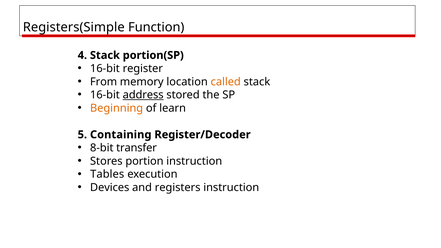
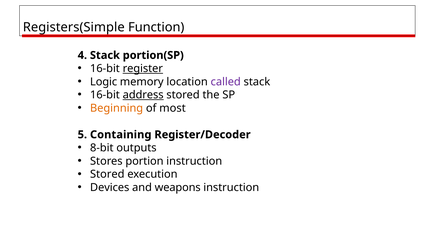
register underline: none -> present (143, 69)
From: From -> Logic (104, 82)
called colour: orange -> purple (226, 82)
learn: learn -> most (173, 108)
transfer: transfer -> outputs (136, 148)
Tables: Tables -> Stored (107, 174)
registers: registers -> weapons (178, 188)
